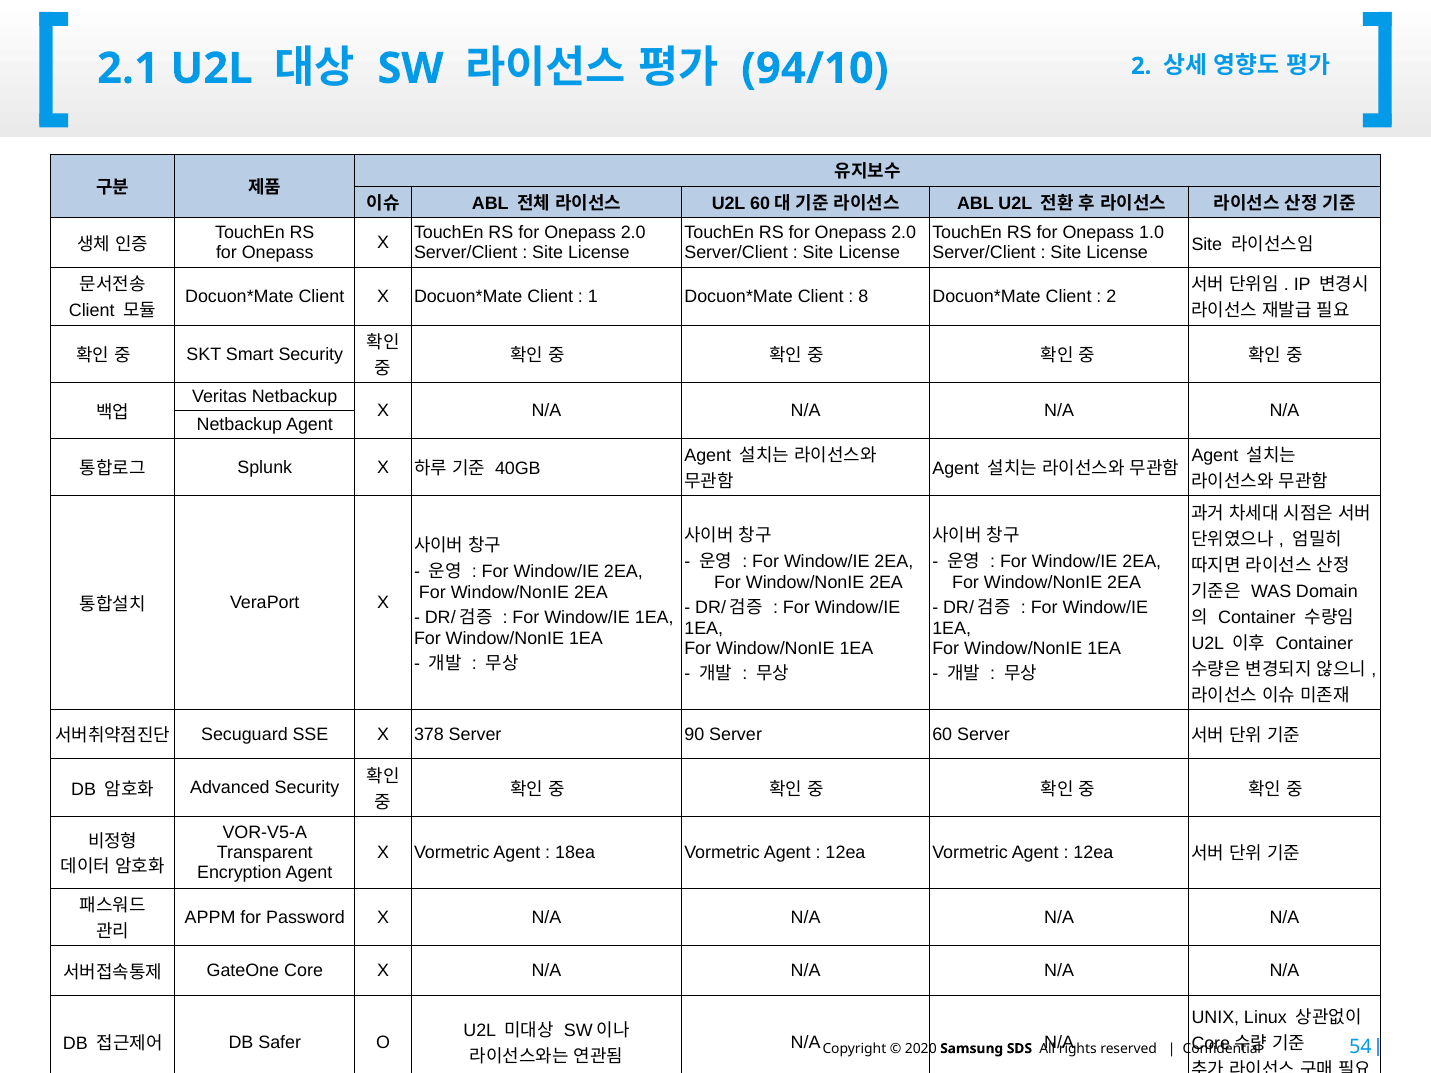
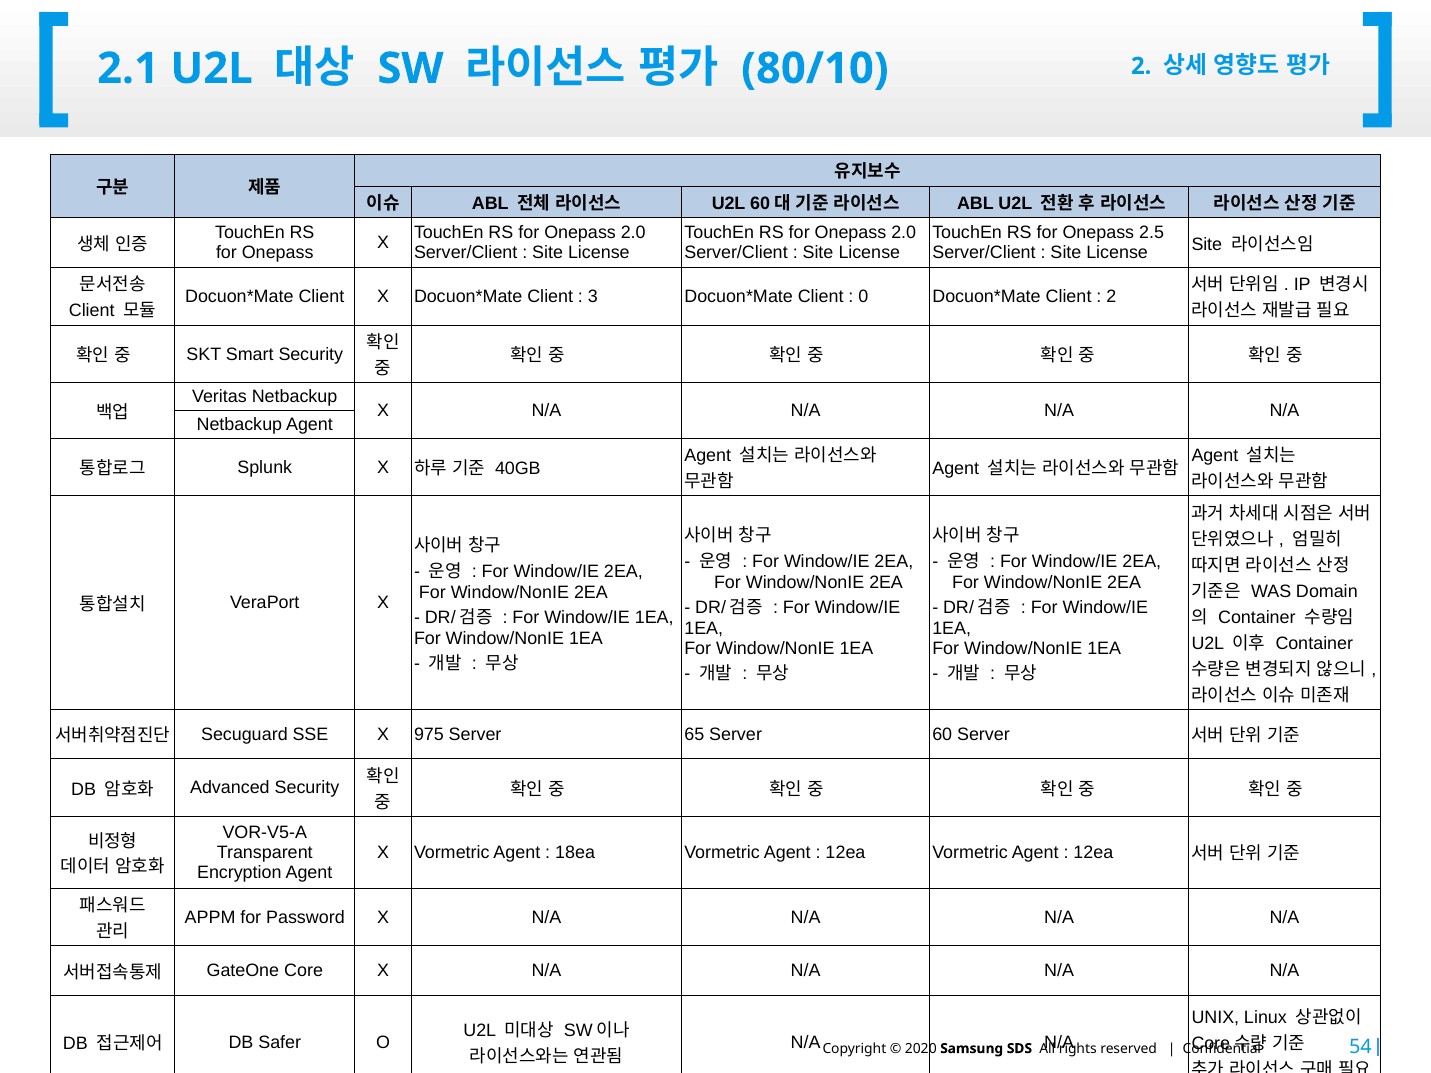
94/10: 94/10 -> 80/10 (815, 69)
1.0: 1.0 -> 2.5 (1152, 233)
1: 1 -> 3 (593, 297)
8: 8 -> 0 (863, 297)
378: 378 -> 975 (429, 734)
90: 90 -> 65 (694, 734)
